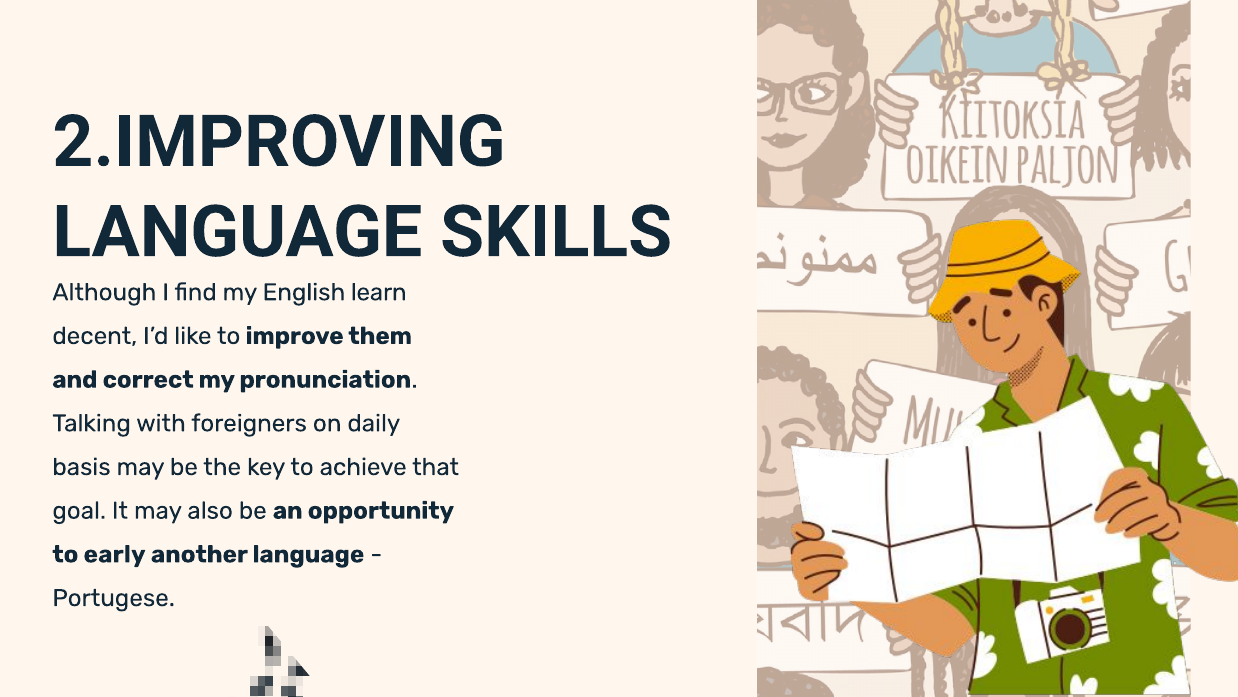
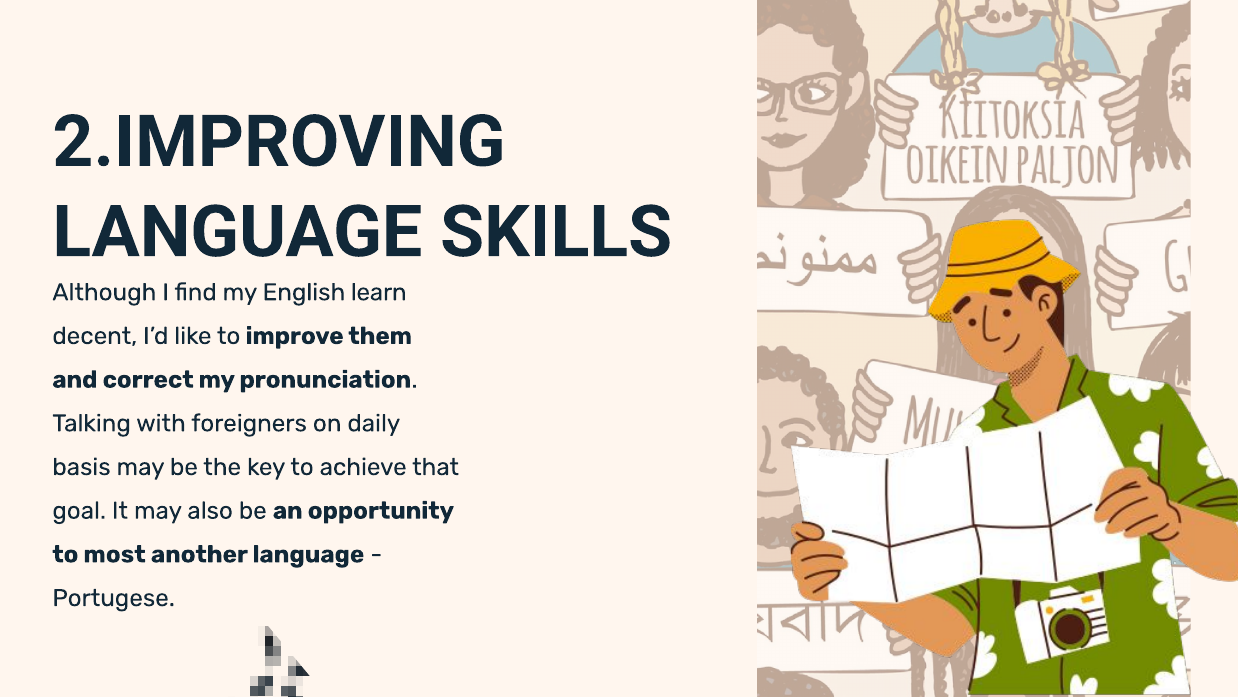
early: early -> most (115, 554)
